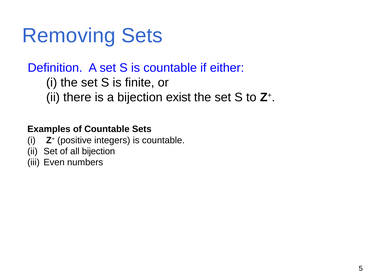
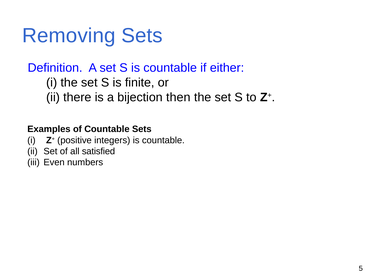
exist: exist -> then (178, 98)
all bijection: bijection -> satisfied (98, 152)
